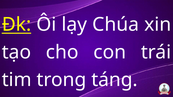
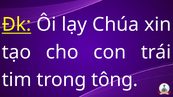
táng: táng -> tông (115, 80)
